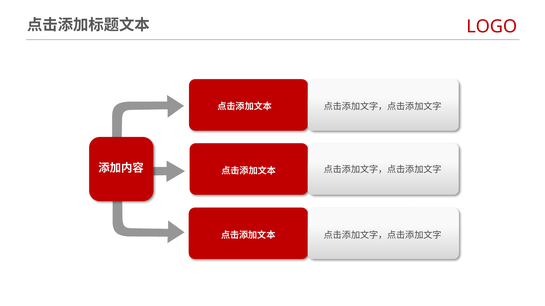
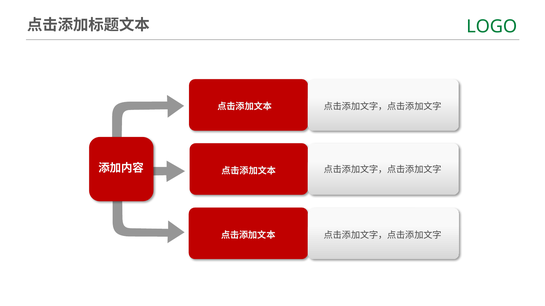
LOGO colour: red -> green (492, 27)
